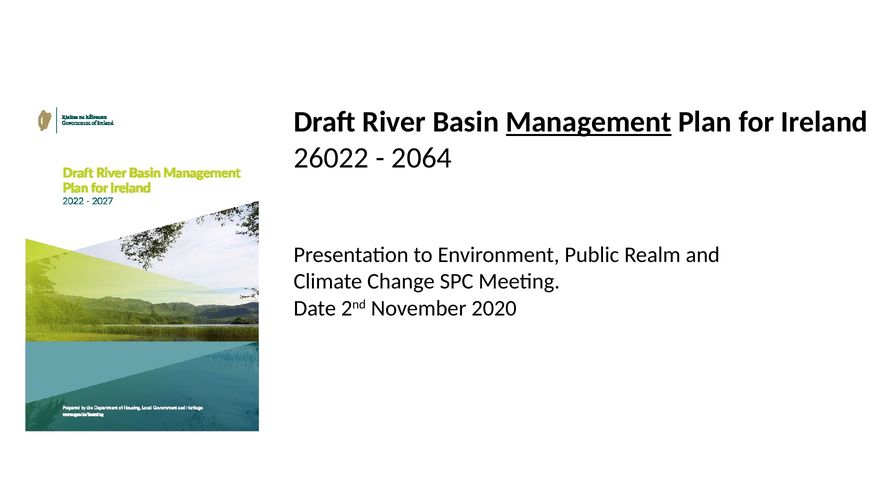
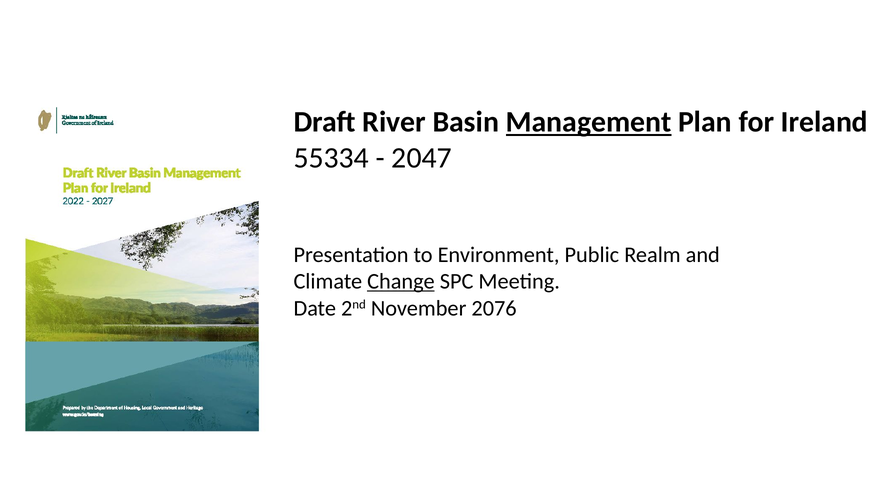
26022: 26022 -> 55334 (331, 158)
2064: 2064 -> 2047 (422, 158)
Change underline: none -> present (401, 282)
2020: 2020 -> 2076 (494, 308)
